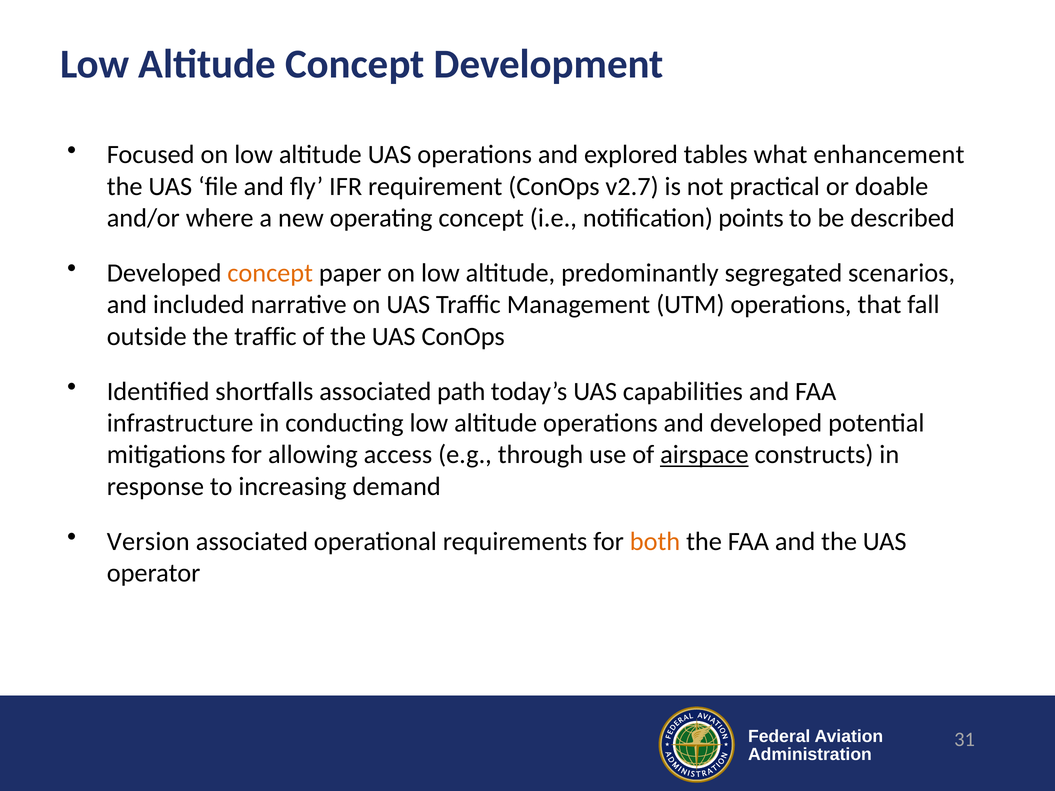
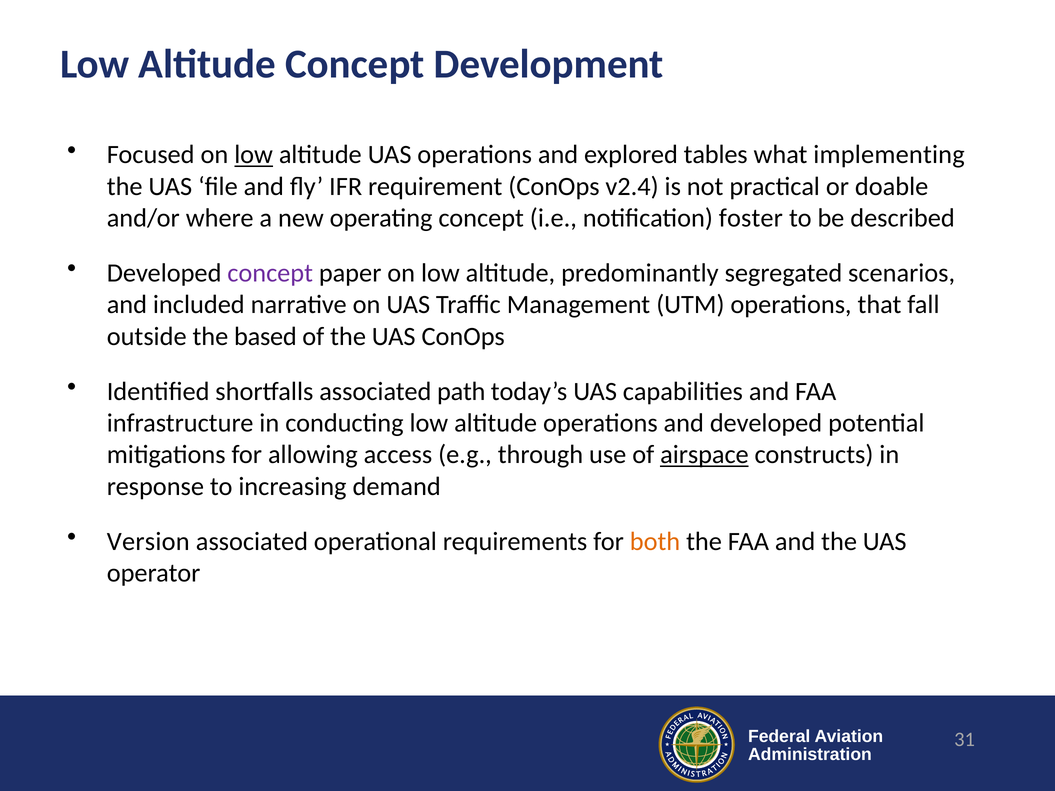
low underline: none -> present (254, 155)
enhancement: enhancement -> implementing (889, 155)
v2.7: v2.7 -> v2.4 (632, 186)
points: points -> foster (751, 218)
concept colour: orange -> purple (270, 273)
the traffic: traffic -> based (265, 336)
